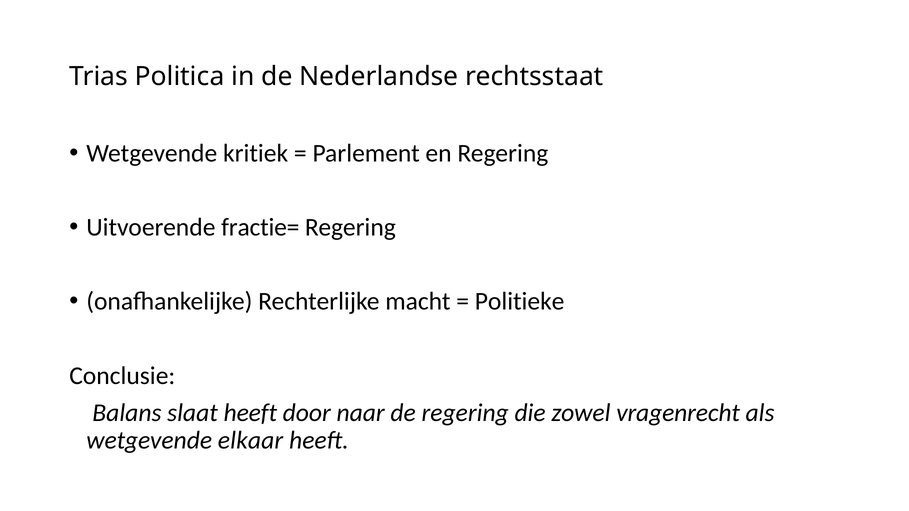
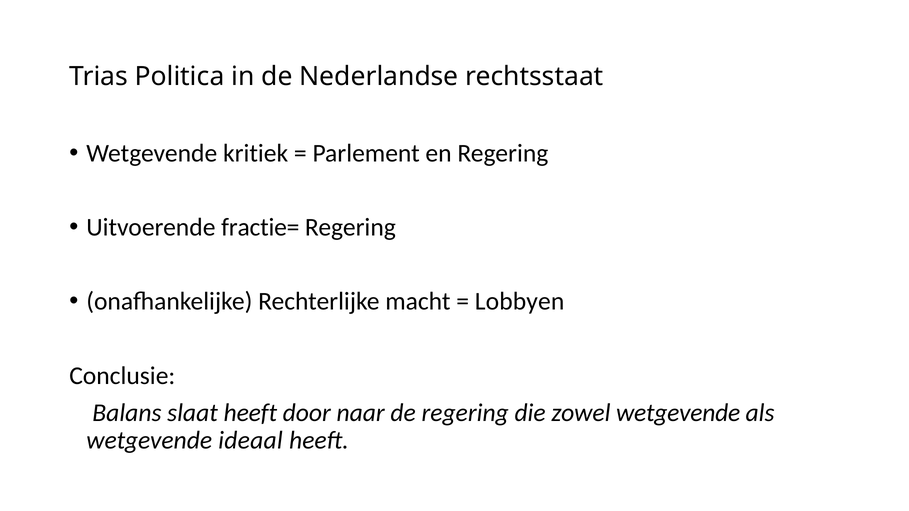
Politieke: Politieke -> Lobbyen (520, 302)
zowel vragenrecht: vragenrecht -> wetgevende (678, 413)
elkaar: elkaar -> ideaal (250, 441)
